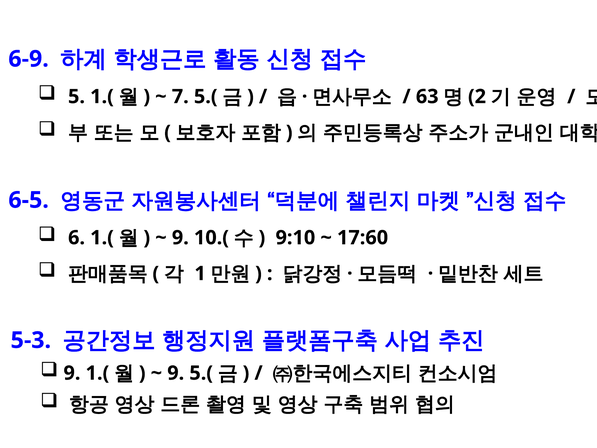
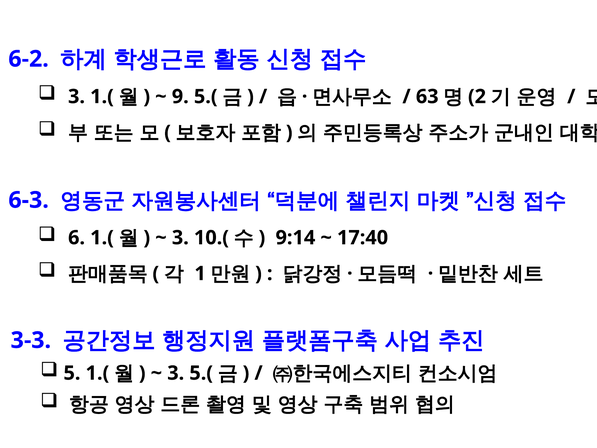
6-9: 6-9 -> 6-2 (29, 59)
5: 5 -> 3 (77, 97)
7: 7 -> 9 (180, 97)
6-5: 6-5 -> 6-3 (29, 200)
9: 9 -> 3 (180, 238)
9:10: 9:10 -> 9:14 (295, 238)
17:60: 17:60 -> 17:40 (363, 238)
5-3: 5-3 -> 3-3 (31, 340)
9: 9 -> 5 (72, 373)
9: 9 -> 3 (176, 373)
